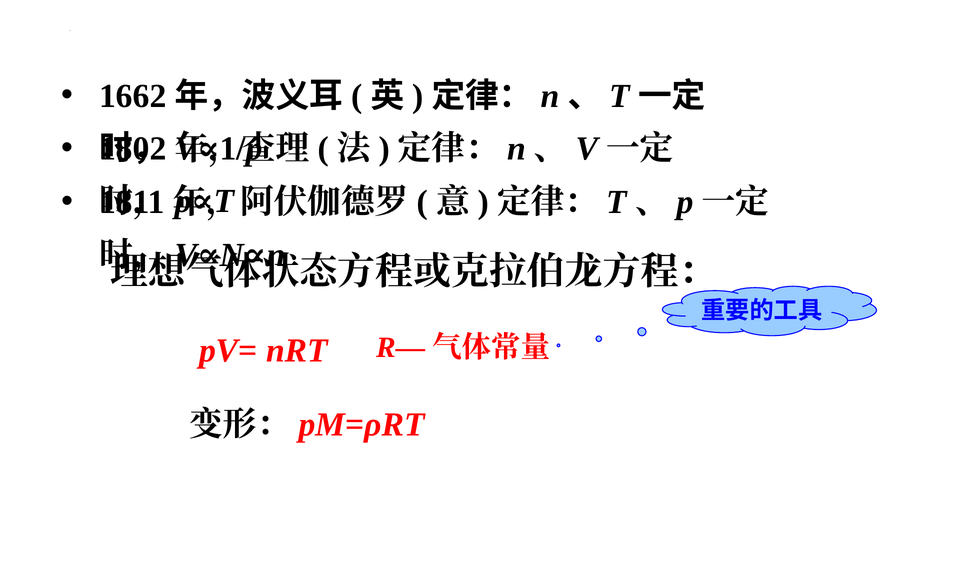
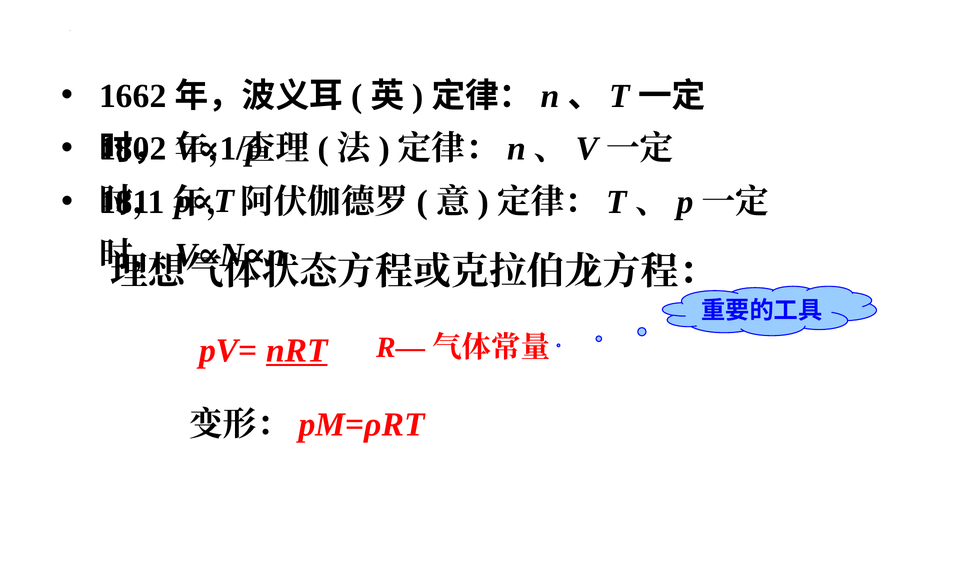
nRT underline: none -> present (297, 350)
